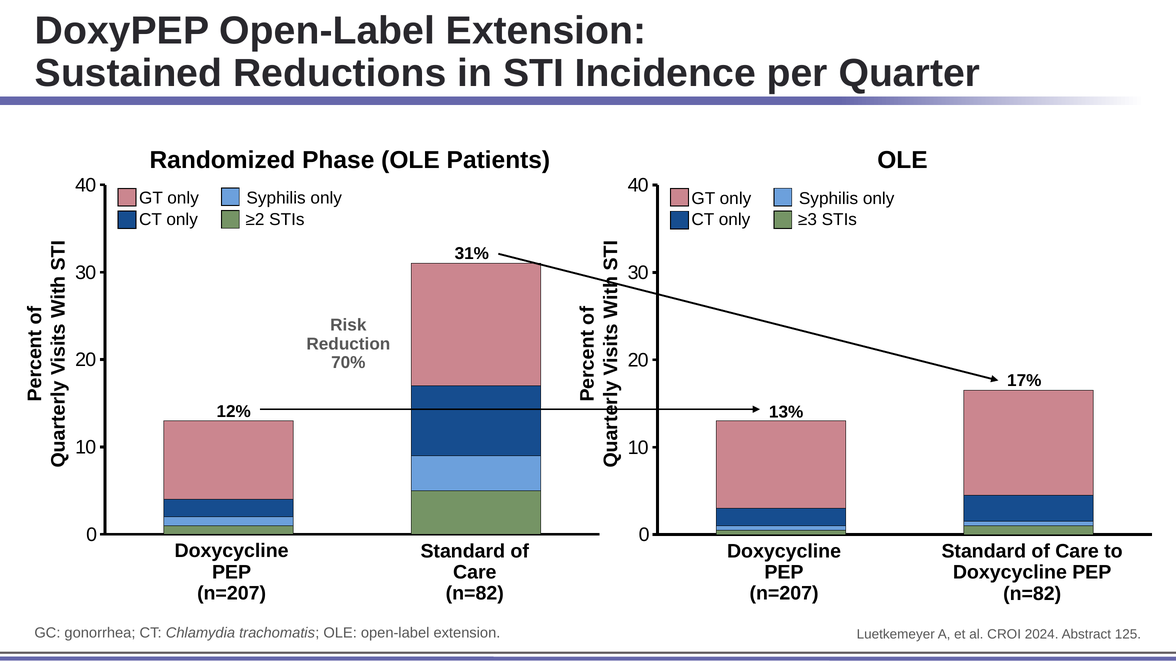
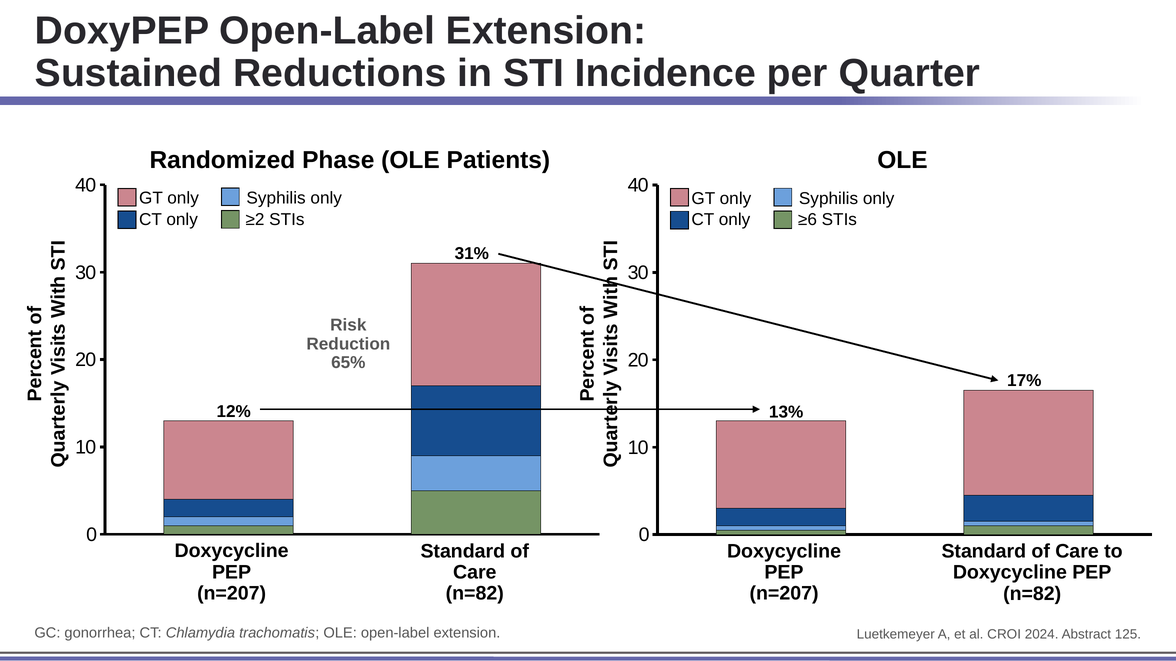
≥3: ≥3 -> ≥6 (807, 220)
70%: 70% -> 65% (348, 363)
